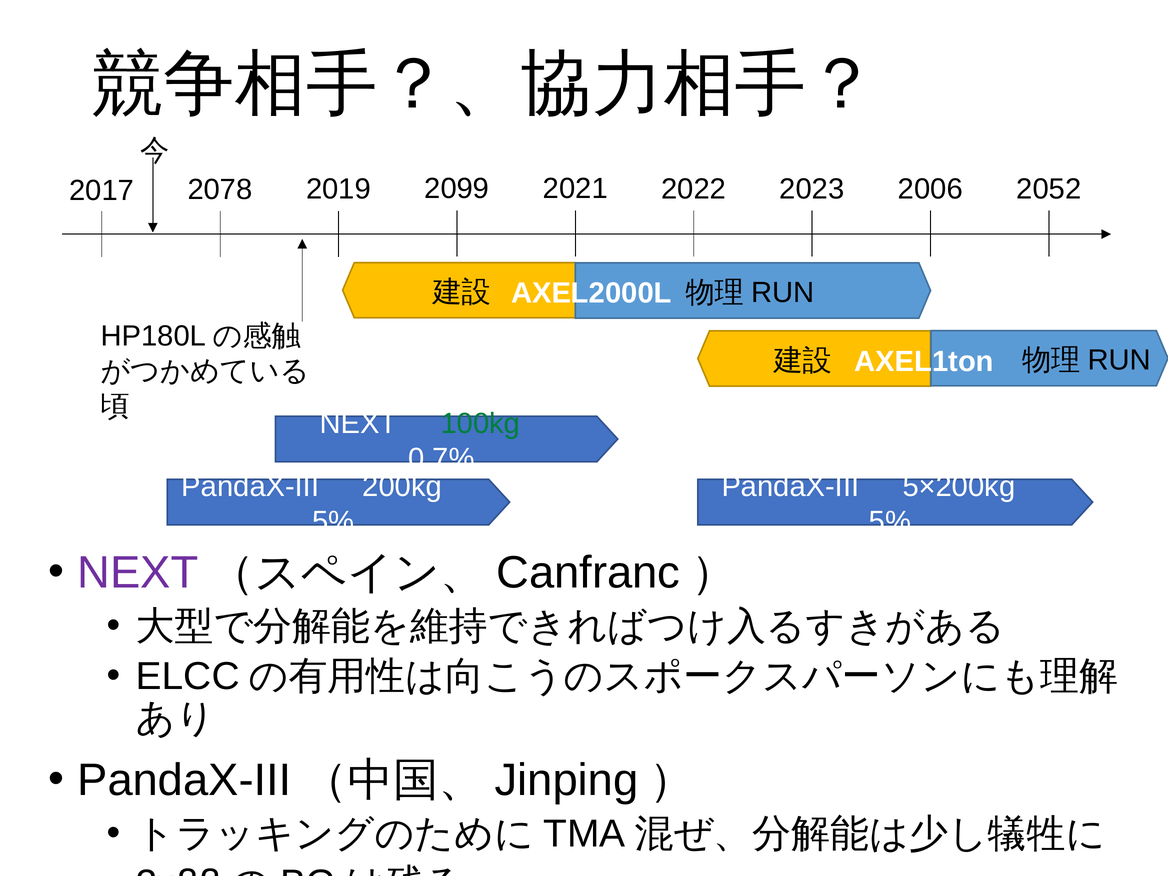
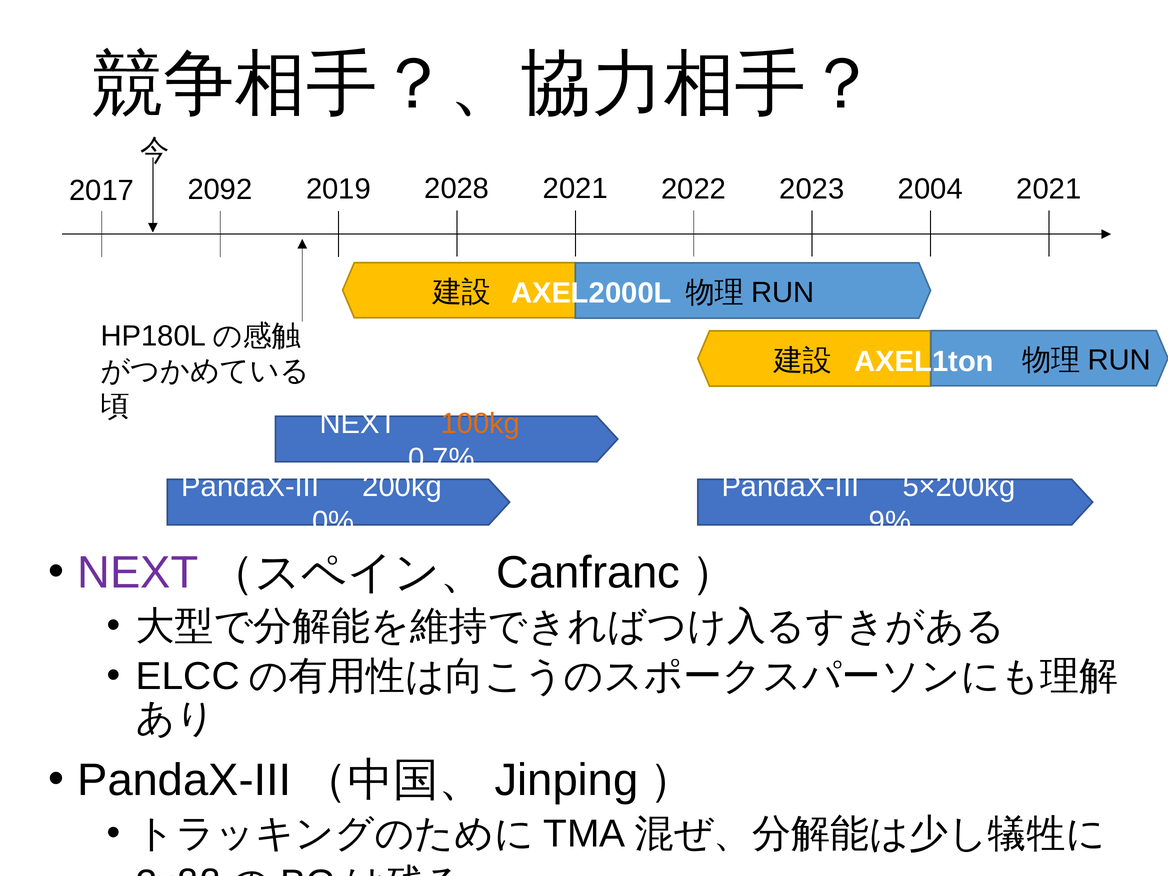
2023 2052: 2052 -> 2021 (1049, 189)
2078: 2078 -> 2092 (220, 190)
2099: 2099 -> 2028 (457, 189)
2006: 2006 -> 2004 (930, 189)
100kg colour: green -> orange (480, 424)
5%: 5% -> 0% (333, 522)
5%: 5% -> 9% (890, 522)
